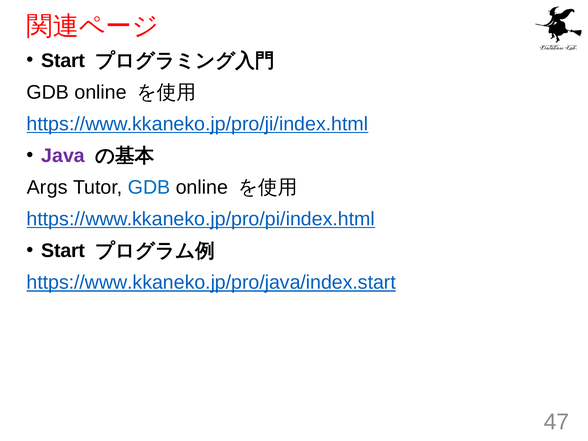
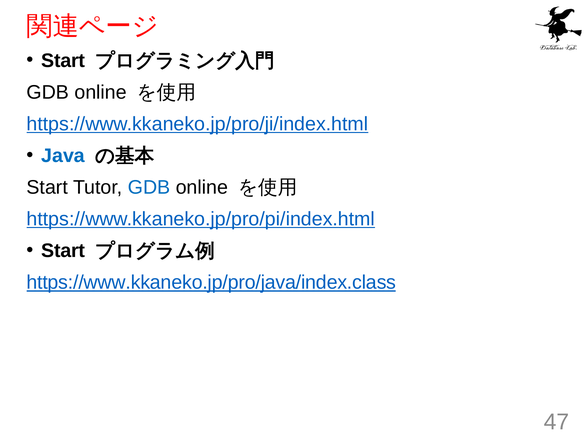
Java colour: purple -> blue (63, 156)
Args: Args -> Start (47, 187)
https://www.kkaneko.jp/pro/java/index.start: https://www.kkaneko.jp/pro/java/index.start -> https://www.kkaneko.jp/pro/java/index.class (211, 282)
